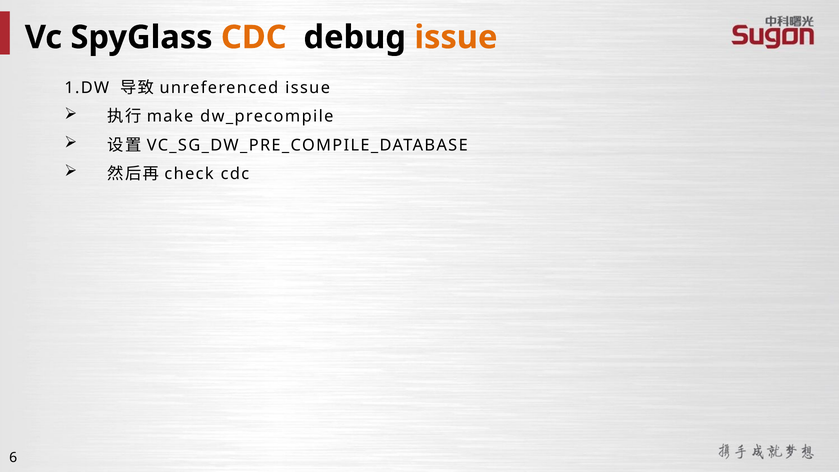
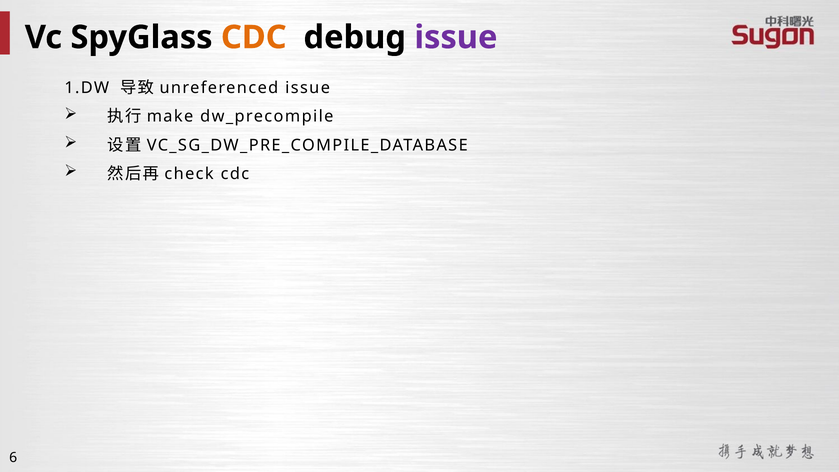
issue colour: orange -> purple (456, 37)
